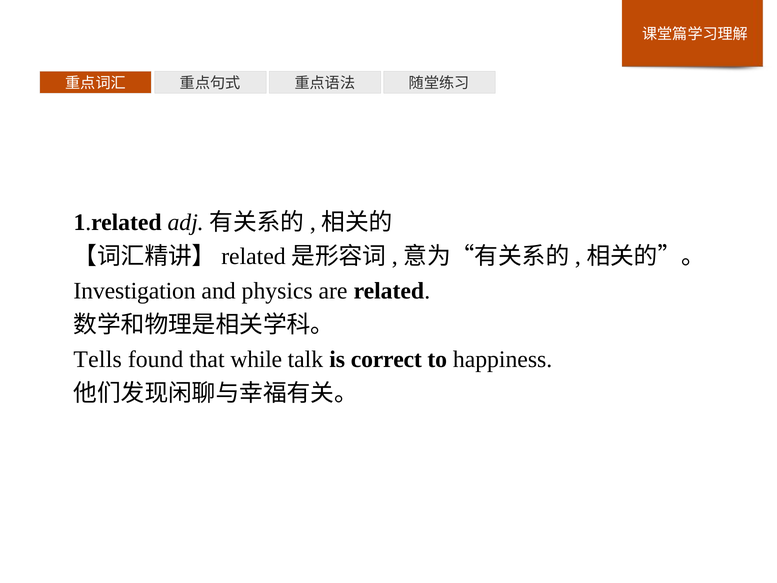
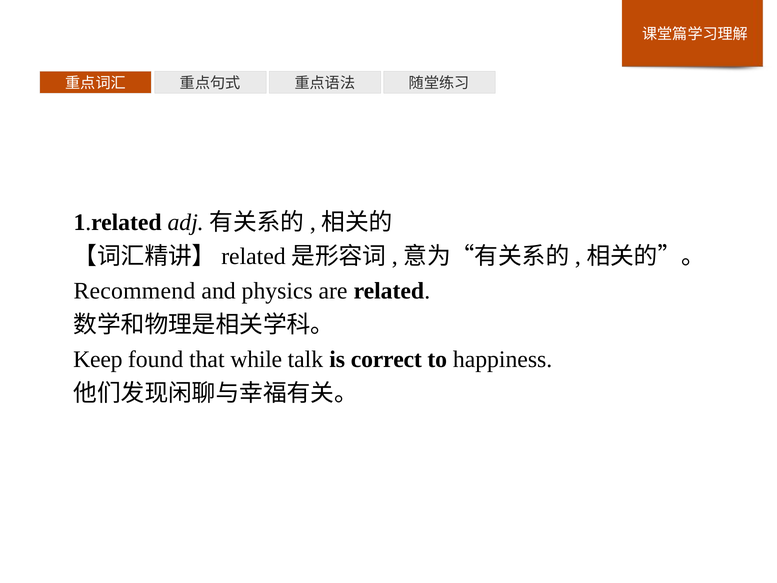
Investigation: Investigation -> Recommend (134, 291)
Tells: Tells -> Keep (98, 359)
